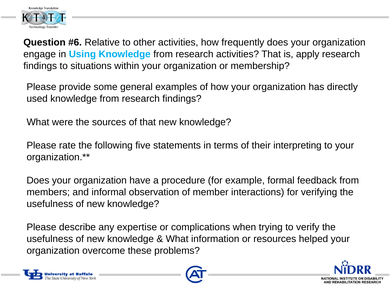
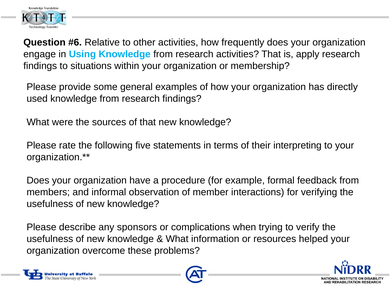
expertise: expertise -> sponsors (137, 228)
